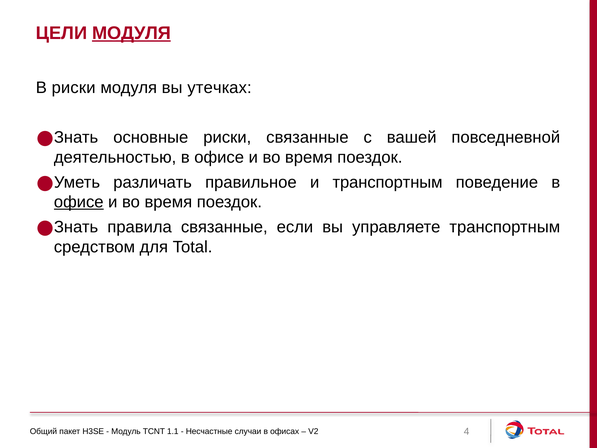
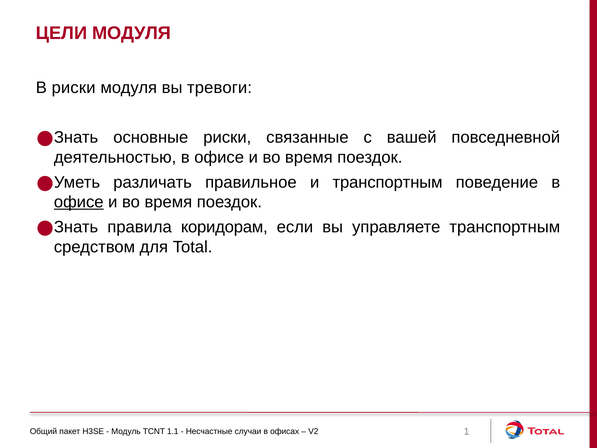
МОДУЛЯ underline: present -> none (132, 33)
утечках: утечках -> тревоги (220, 88)
правила связанные: связанные -> коридорам (224, 227)
4: 4 -> 1 (467, 431)
